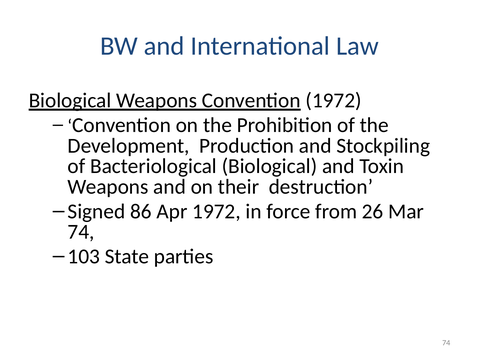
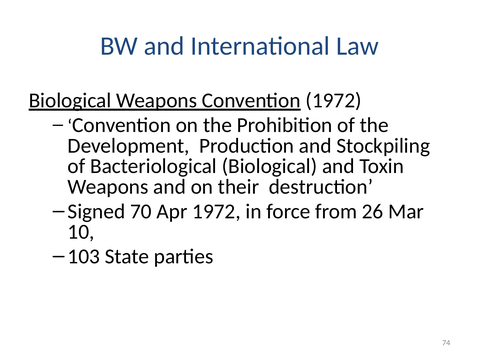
86: 86 -> 70 (141, 212)
74: 74 -> 10 (81, 232)
